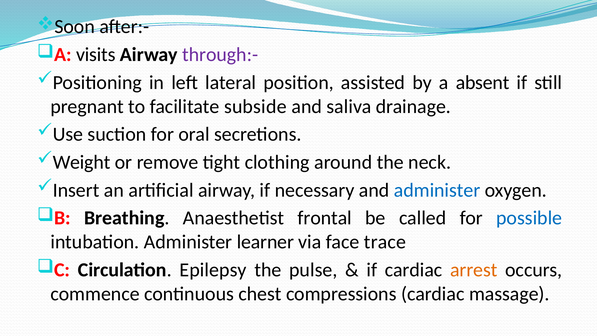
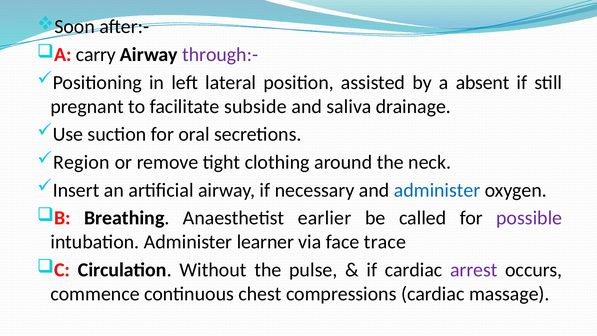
visits: visits -> carry (96, 55)
Weight: Weight -> Region (81, 162)
frontal: frontal -> earlier (325, 218)
possible colour: blue -> purple (529, 218)
Epilepsy: Epilepsy -> Without (213, 270)
arrest colour: orange -> purple (474, 270)
